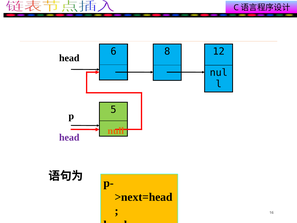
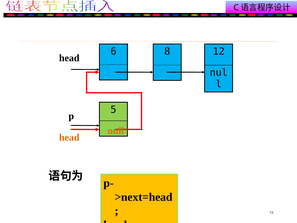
head colour: purple -> orange (69, 137)
